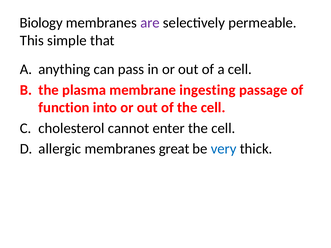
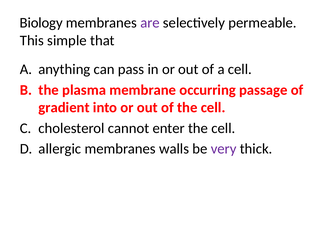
ingesting: ingesting -> occurring (208, 90)
function: function -> gradient (64, 108)
great: great -> walls (174, 149)
very colour: blue -> purple (224, 149)
